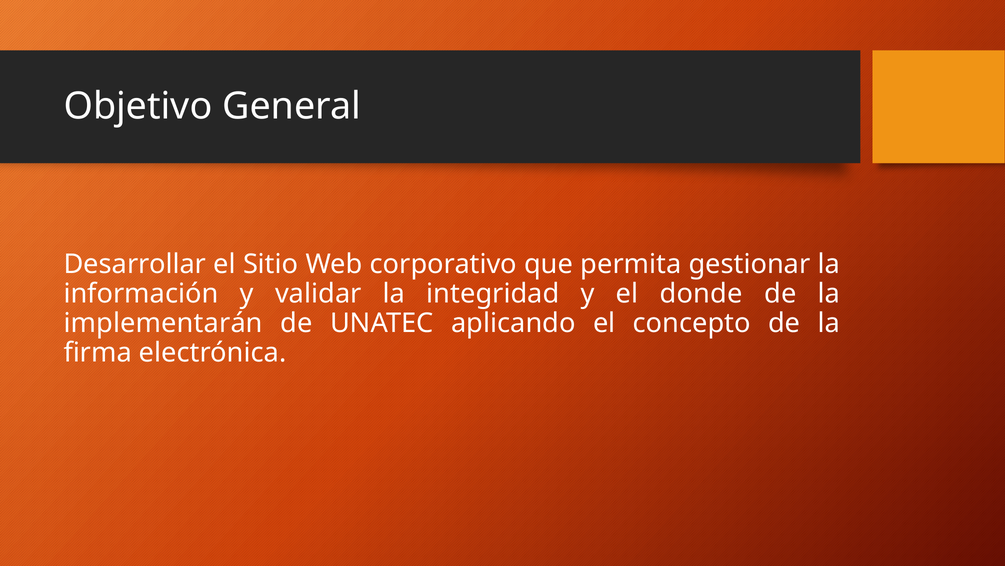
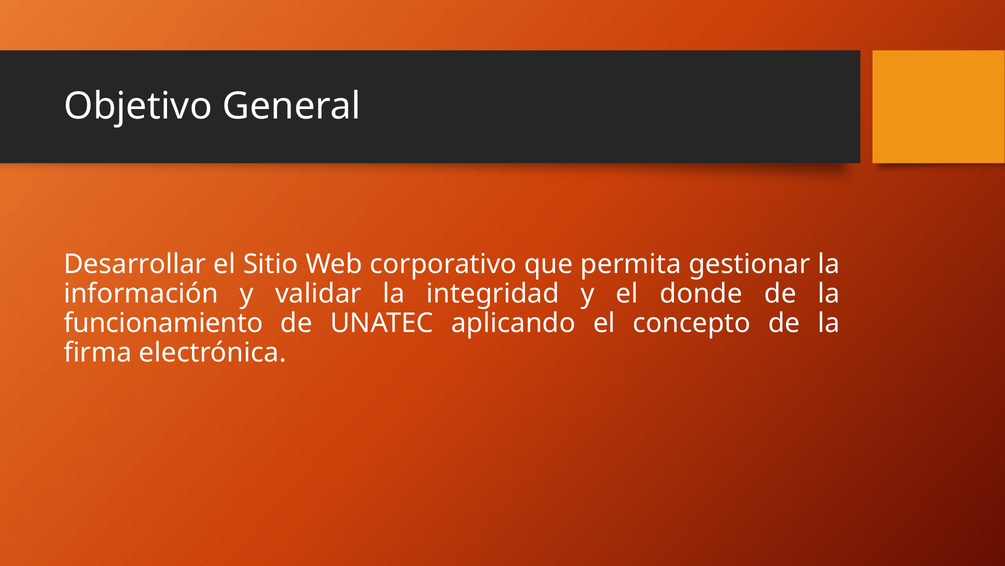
implementarán: implementarán -> funcionamiento (163, 323)
